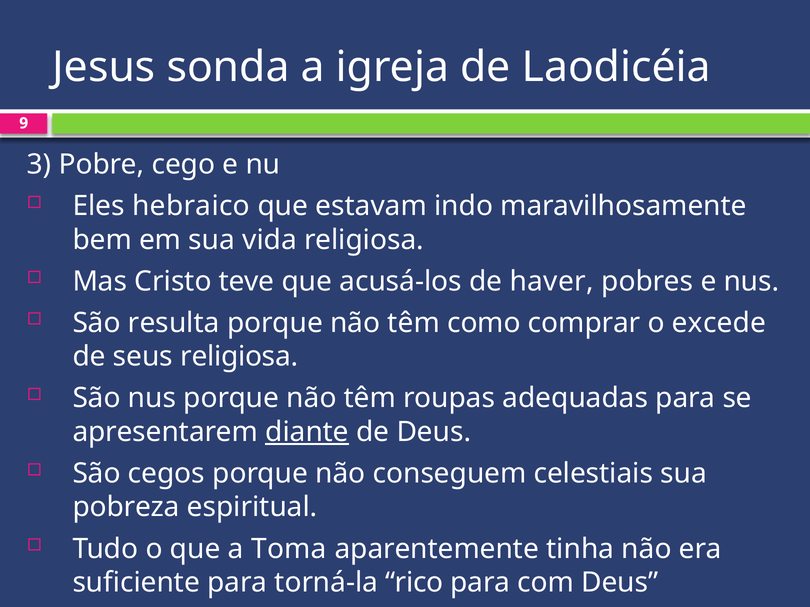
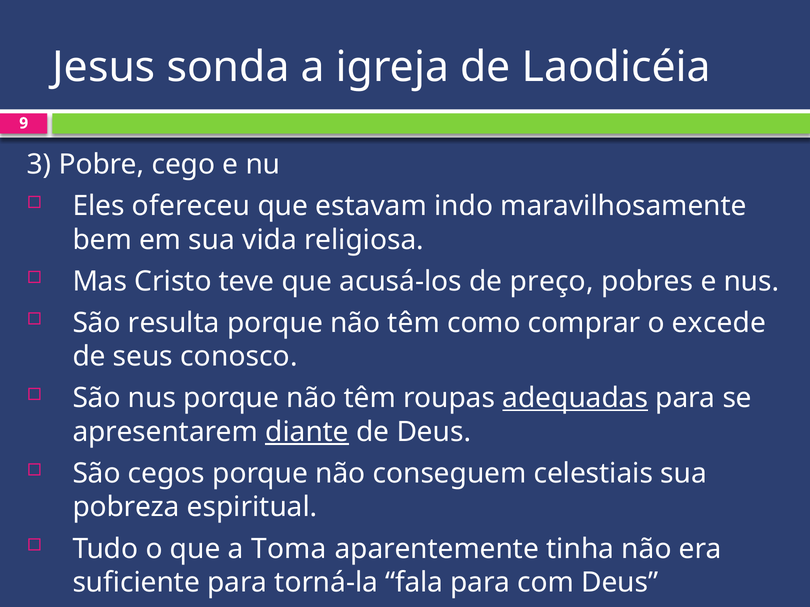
hebraico: hebraico -> ofereceu (191, 206)
haver: haver -> preço (552, 282)
seus religiosa: religiosa -> conosco (239, 357)
adequadas underline: none -> present (575, 399)
rico: rico -> fala (414, 583)
